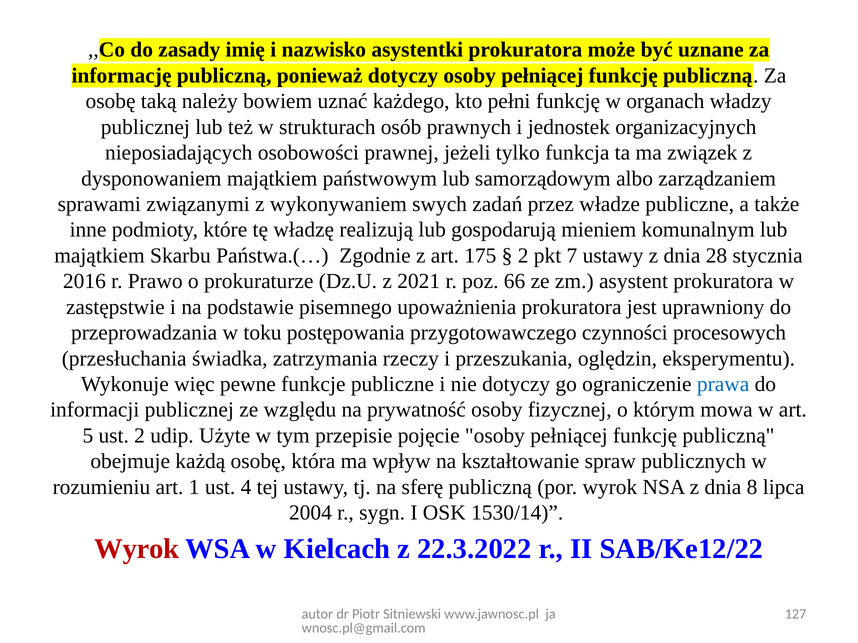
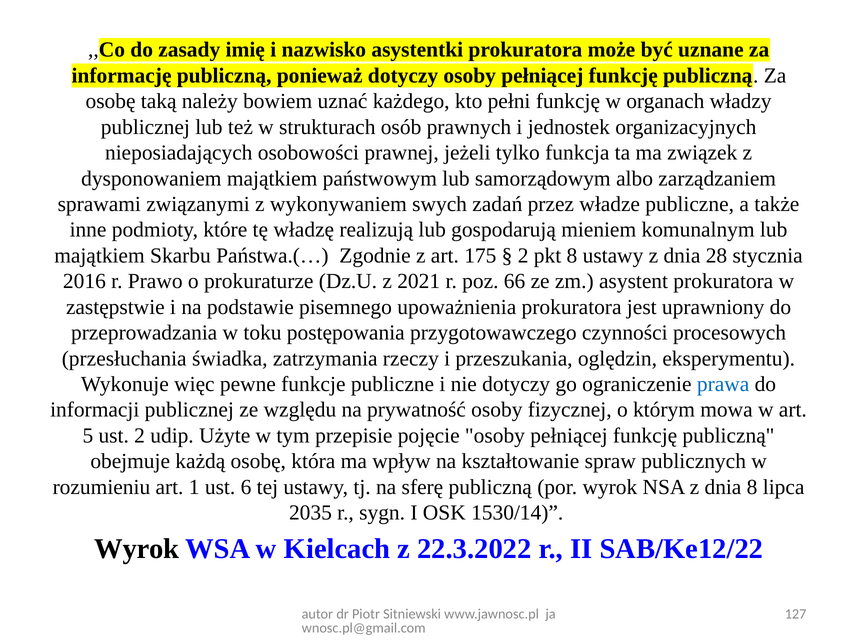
pkt 7: 7 -> 8 (572, 256)
4: 4 -> 6 (246, 487)
2004: 2004 -> 2035 (310, 513)
Wyrok colour: red -> black (137, 549)
